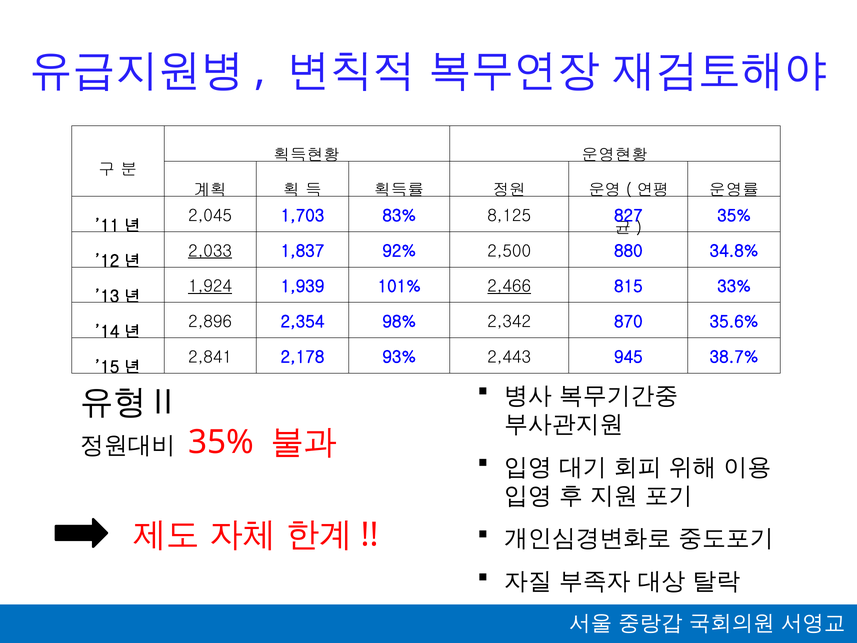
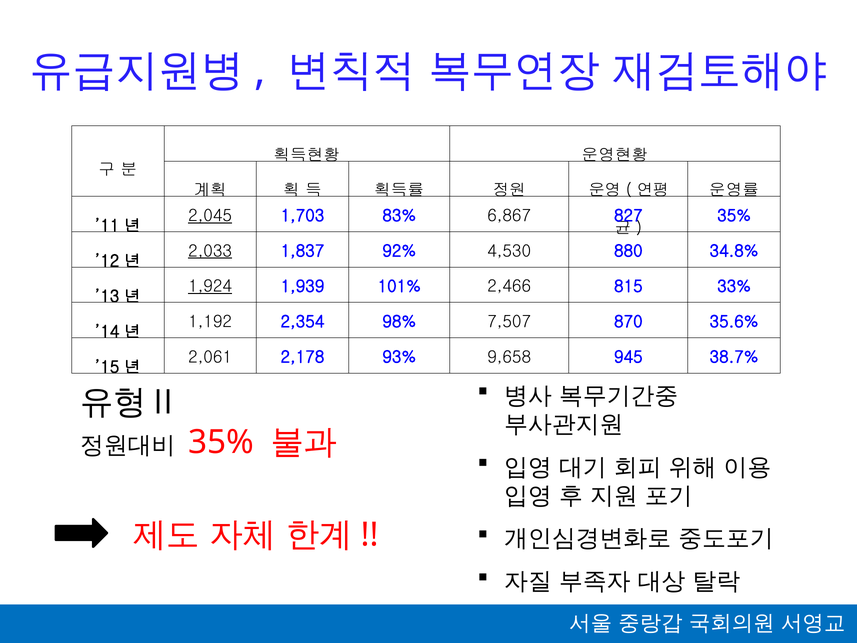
2,045 underline: none -> present (210, 216)
8,125: 8,125 -> 6,867 (509, 216)
2,500: 2,500 -> 4,530 (509, 251)
2,466 underline: present -> none (509, 286)
2,896: 2,896 -> 1,192 (210, 322)
2,342: 2,342 -> 7,507 (509, 322)
2,841: 2,841 -> 2,061 (210, 357)
2,443: 2,443 -> 9,658 (509, 357)
